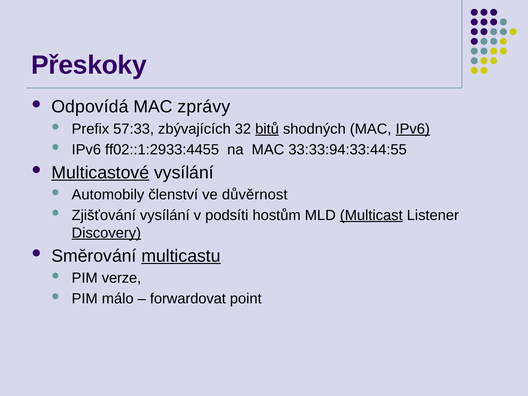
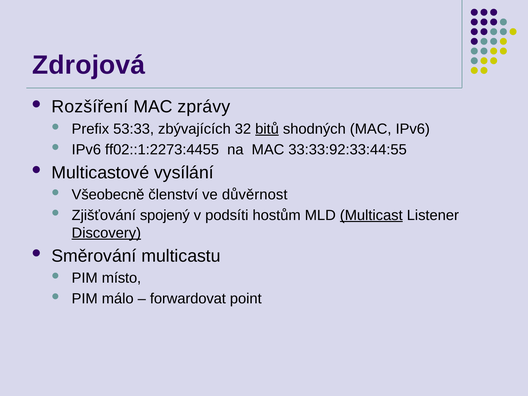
Přeskoky: Přeskoky -> Zdrojová (89, 65)
Odpovídá: Odpovídá -> Rozšíření (90, 107)
57:33: 57:33 -> 53:33 (134, 129)
IPv6 underline: present -> none (413, 129)
ff02::1:2933:4455: ff02::1:2933:4455 -> ff02::1:2273:4455 (162, 150)
33:33:94:33:44:55: 33:33:94:33:44:55 -> 33:33:92:33:44:55 (348, 150)
Multicastové underline: present -> none (100, 173)
Automobily: Automobily -> Všeobecně (108, 195)
Zjišťování vysílání: vysílání -> spojený (165, 215)
multicastu underline: present -> none (181, 256)
verze: verze -> místo (121, 278)
